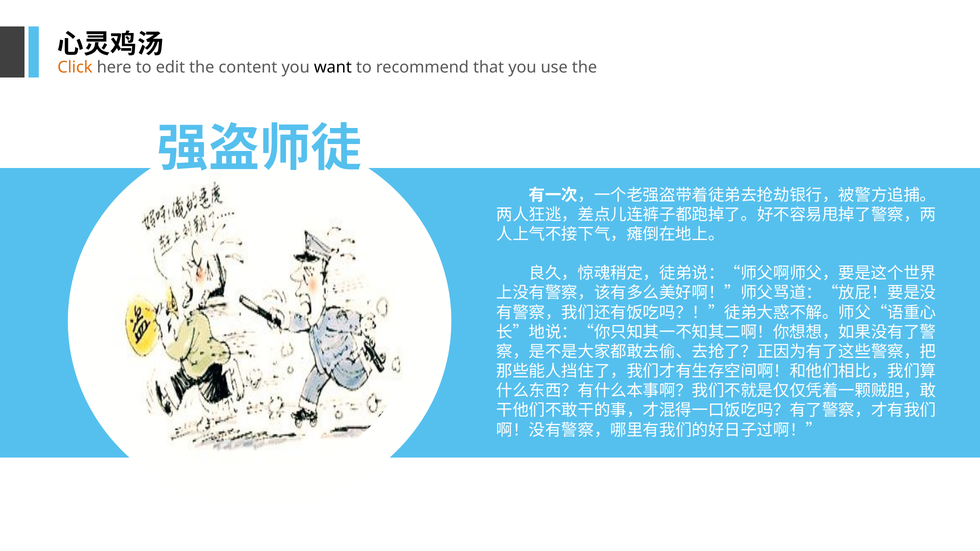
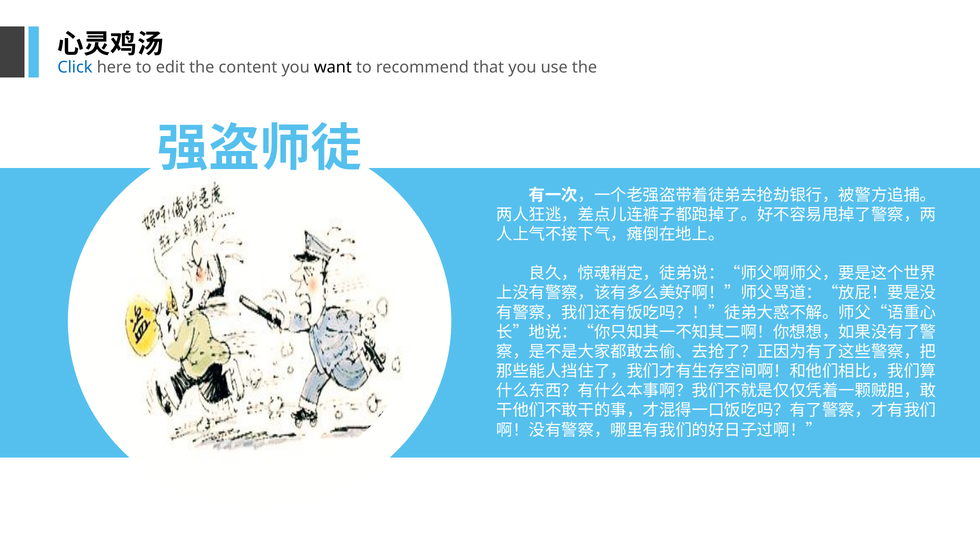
Click colour: orange -> blue (75, 68)
